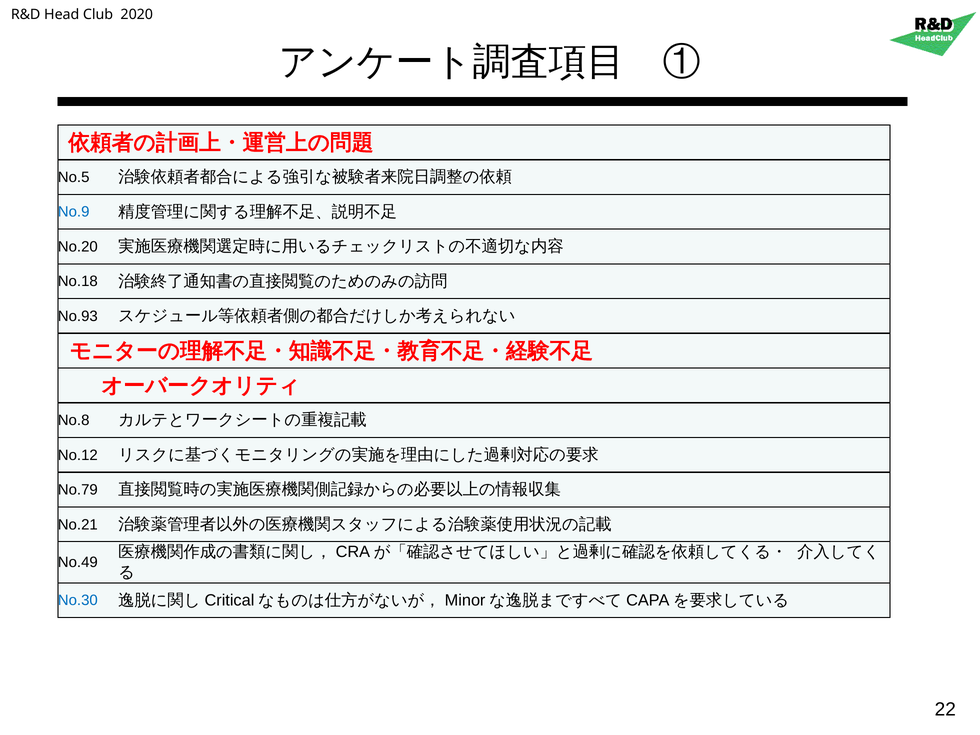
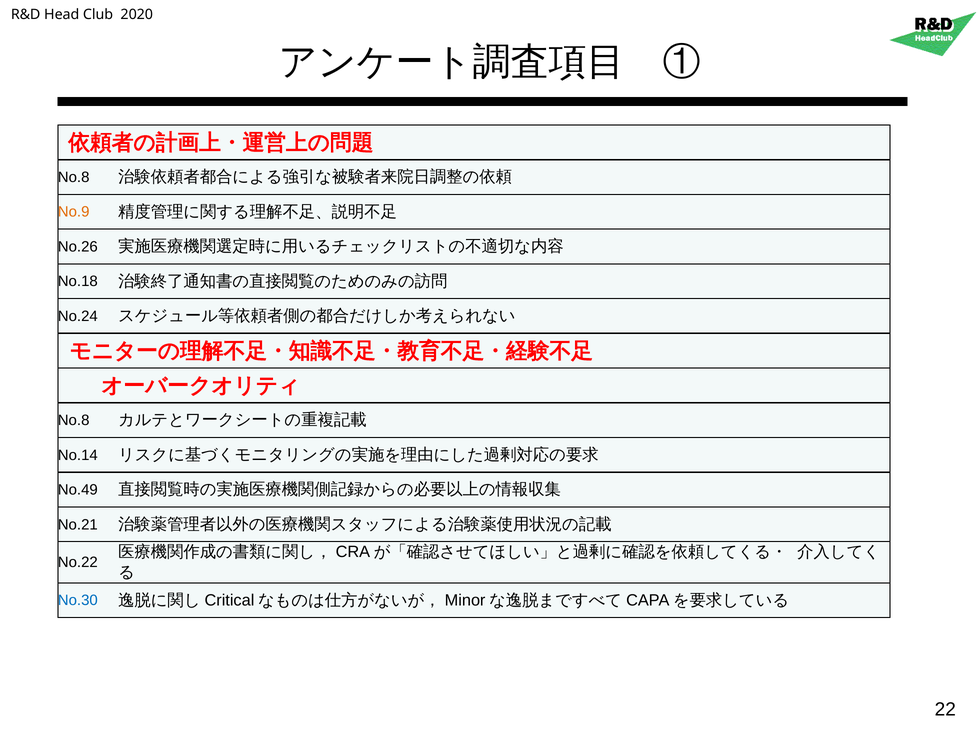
No.5: No.5 -> No.8 (74, 177)
No.9 colour: blue -> orange (74, 212)
No.20: No.20 -> No.26 (78, 247)
No.93: No.93 -> No.24 (78, 316)
No.12: No.12 -> No.14 (78, 455)
No.79: No.79 -> No.49 (78, 490)
No.49: No.49 -> No.22 (78, 562)
